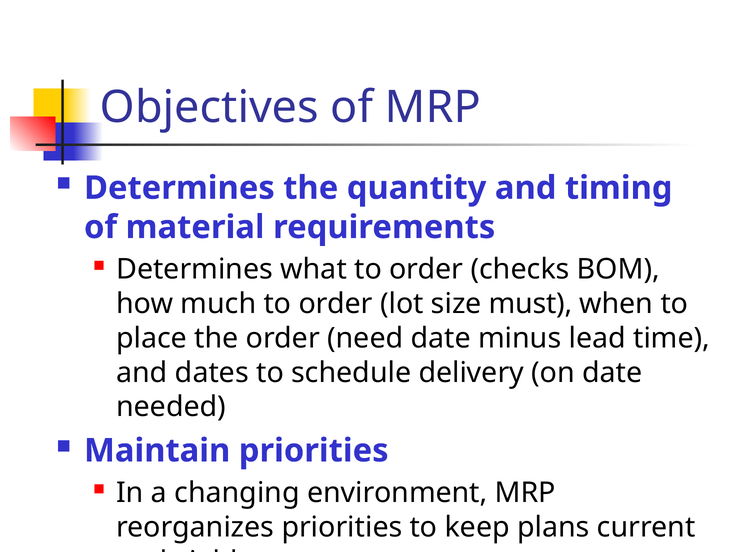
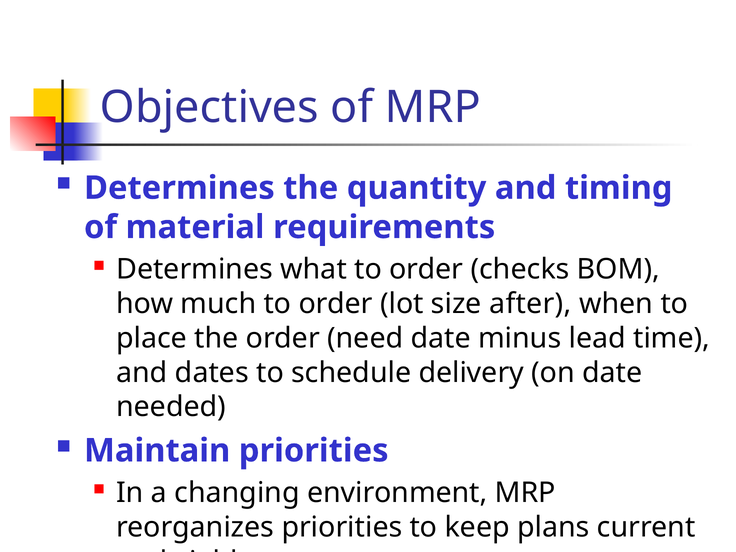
must: must -> after (530, 304)
